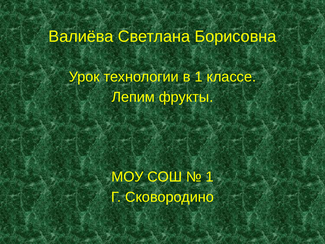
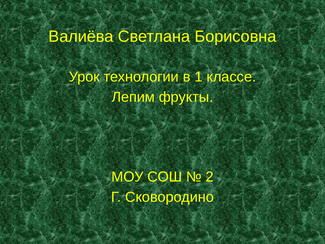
1: 1 -> 2 (210, 177)
